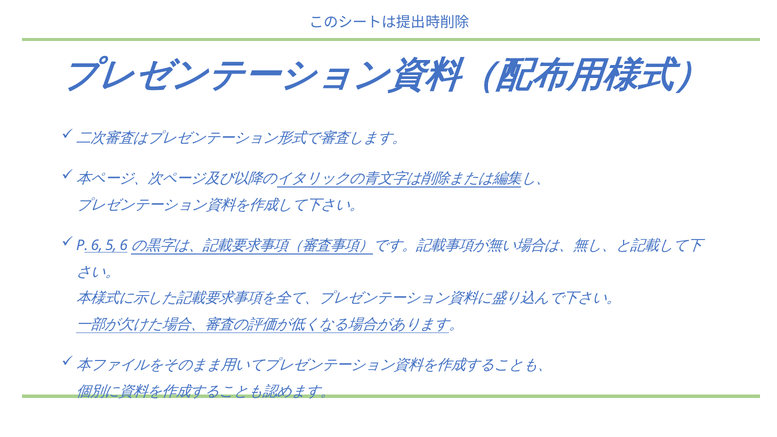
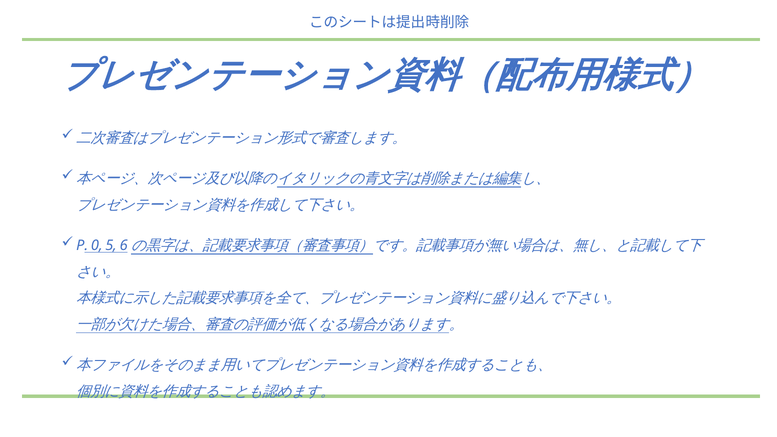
6: 6 -> 0 (97, 246)
